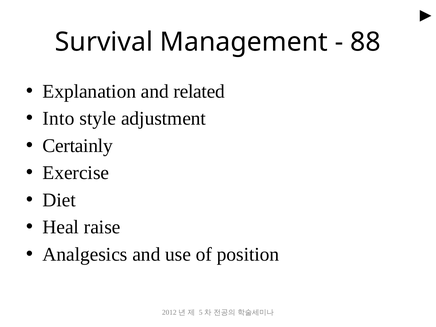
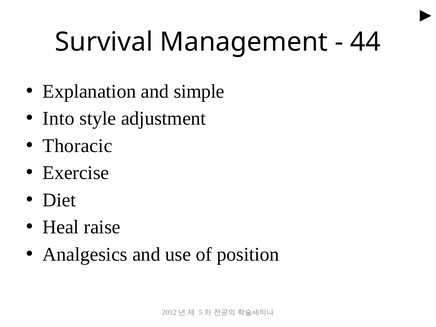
88: 88 -> 44 (366, 42)
related: related -> simple (199, 91)
Certainly: Certainly -> Thoracic (77, 146)
